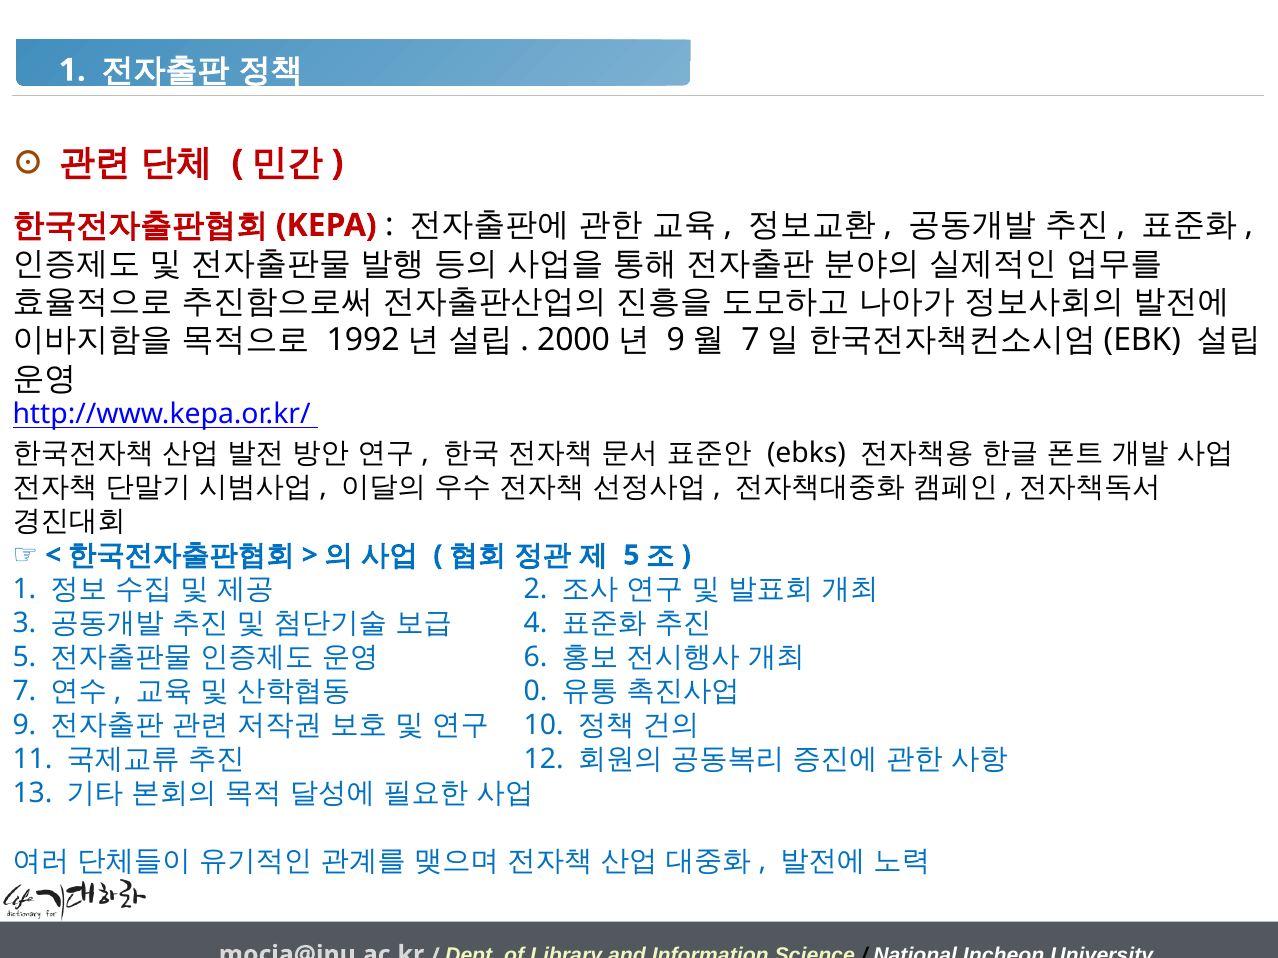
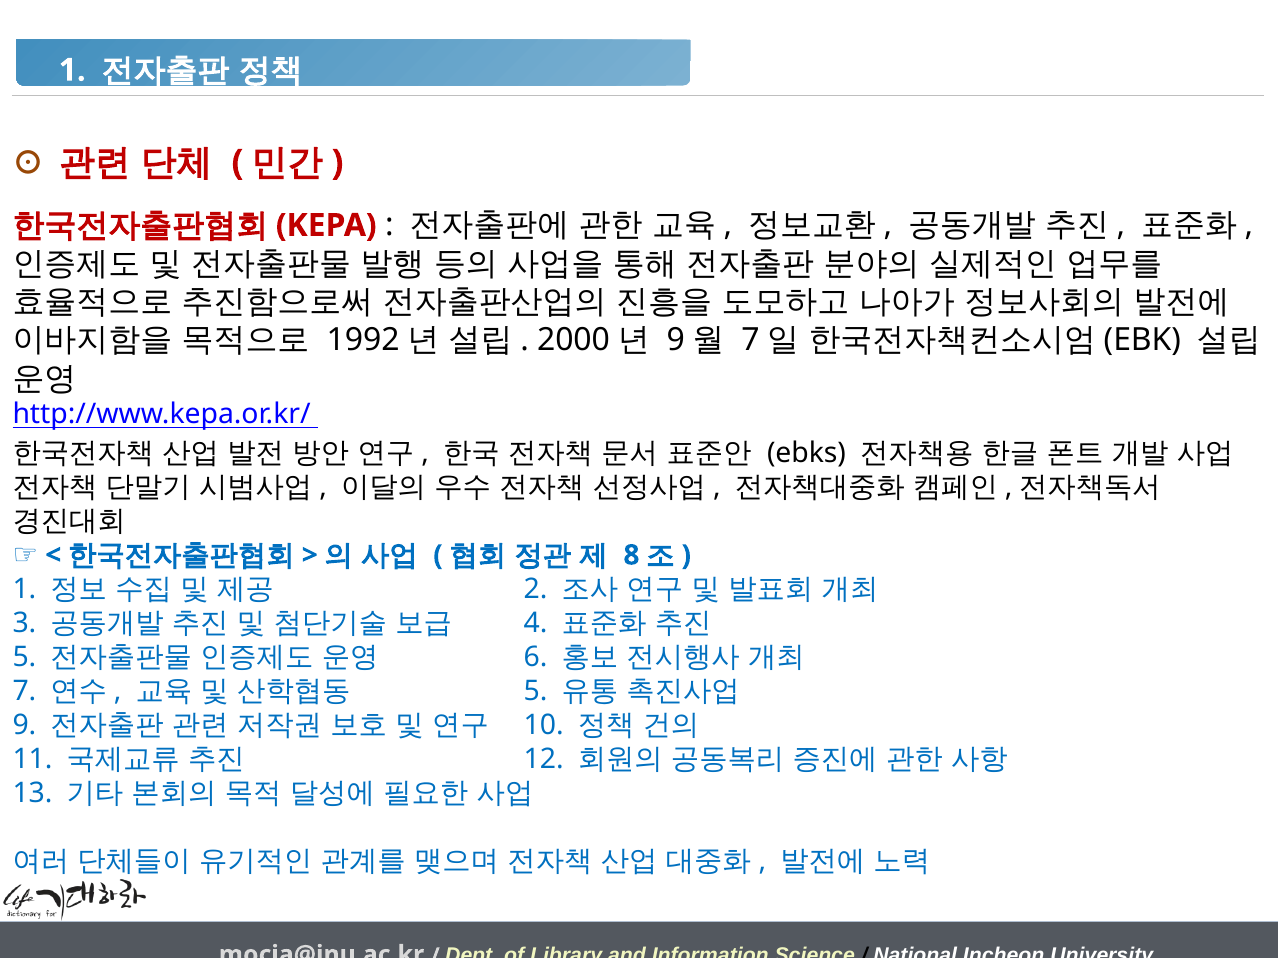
5: 5 -> 8 (631, 555)
0: 0 -> 5 (536, 692)
